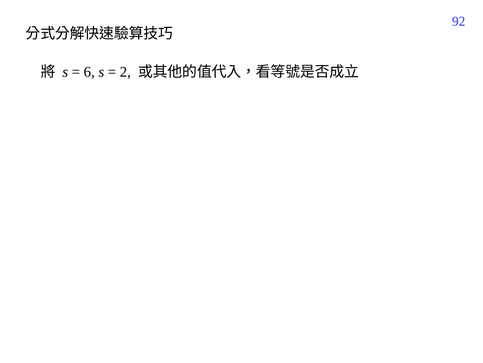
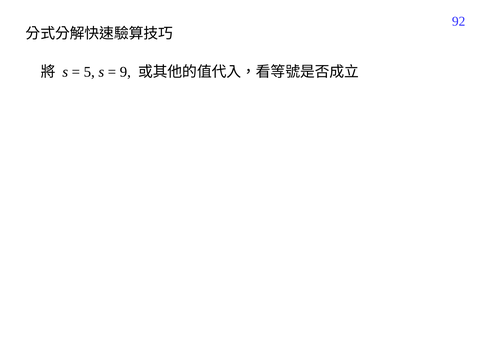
6: 6 -> 5 (89, 72)
2: 2 -> 9 (125, 72)
